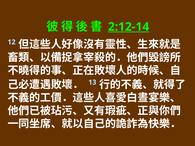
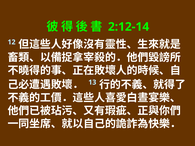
2:12-14 underline: present -> none (129, 27)
